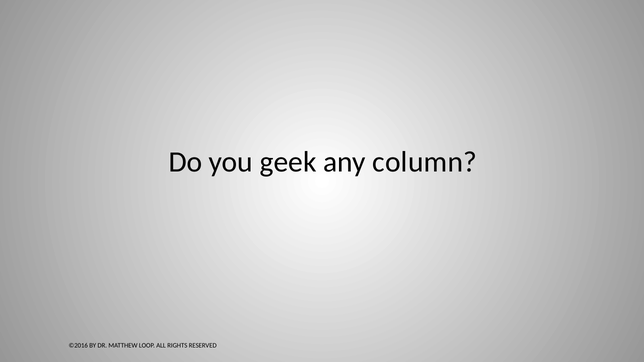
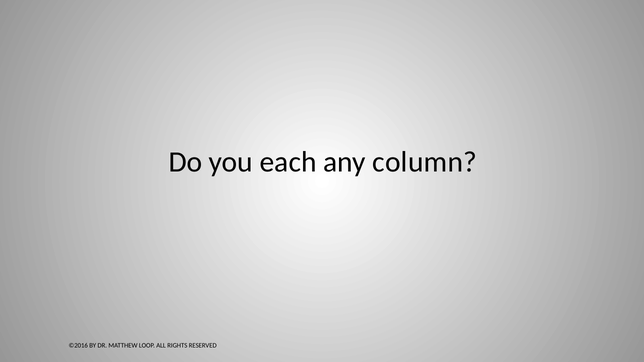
geek: geek -> each (288, 162)
